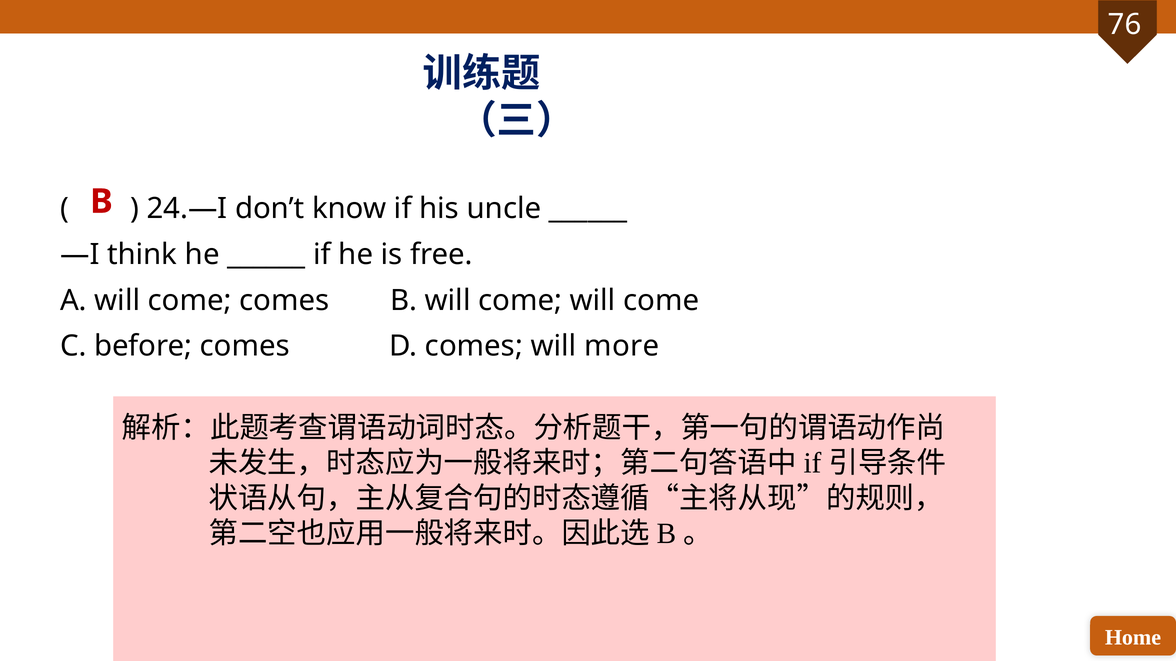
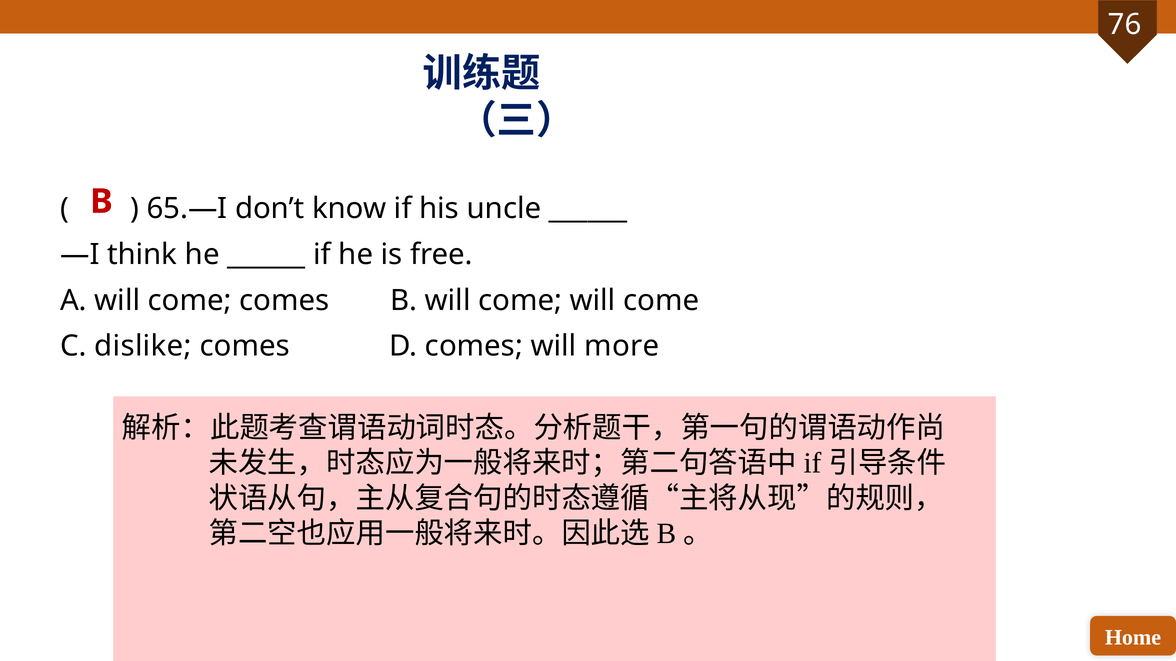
24.—I: 24.—I -> 65.—I (187, 209)
before: before -> dislike (143, 346)
